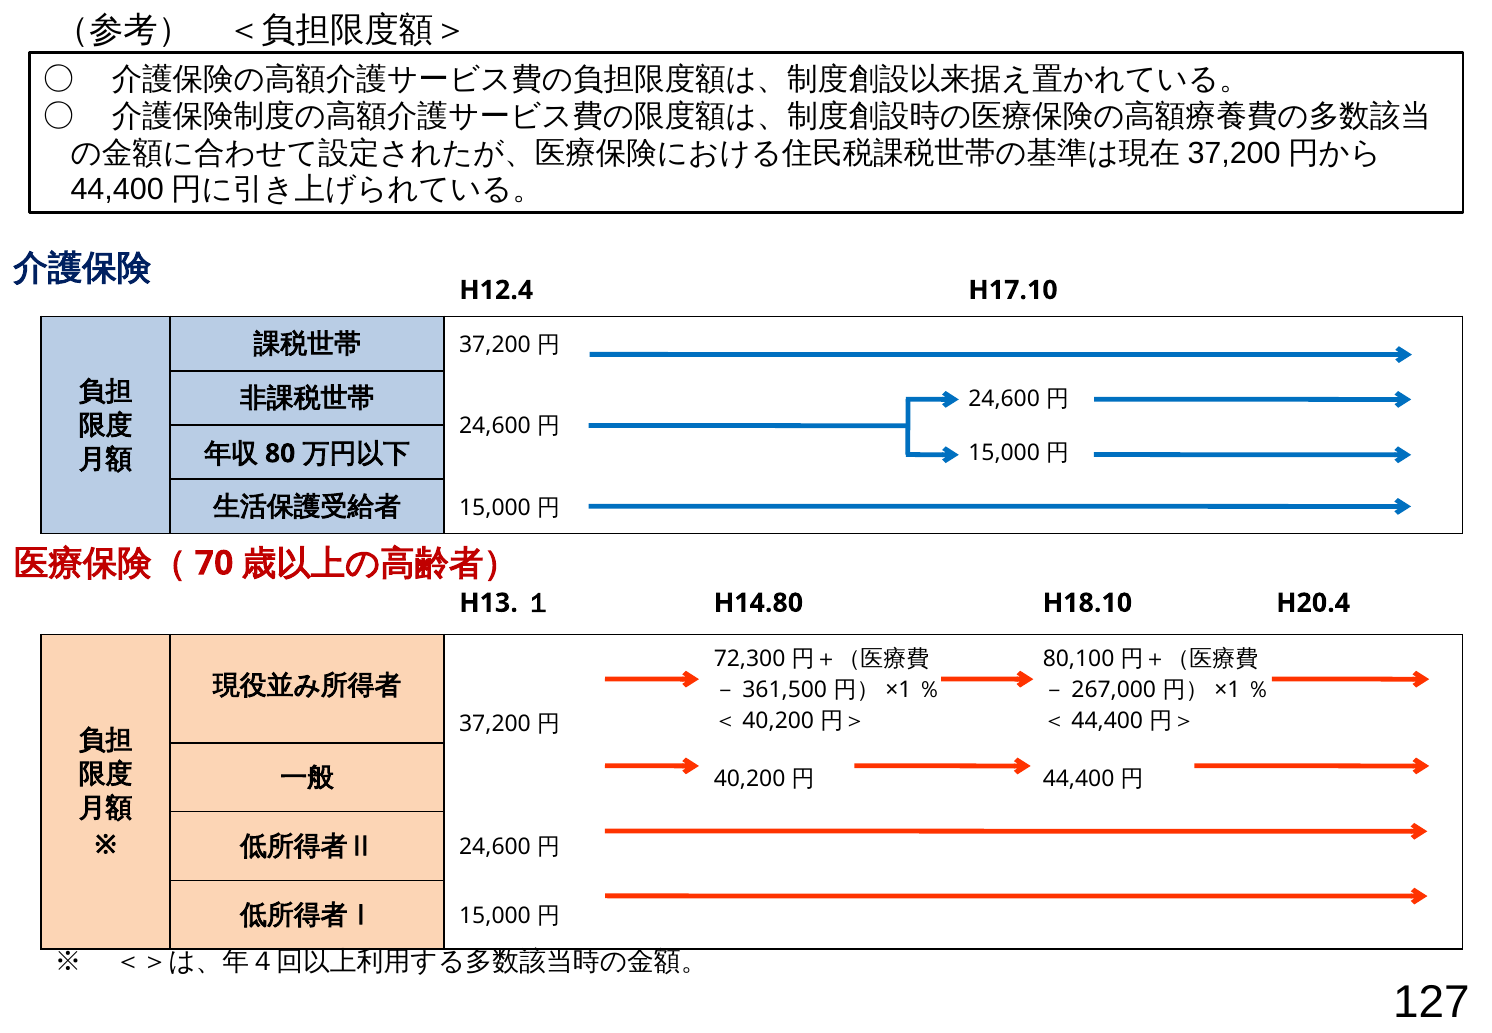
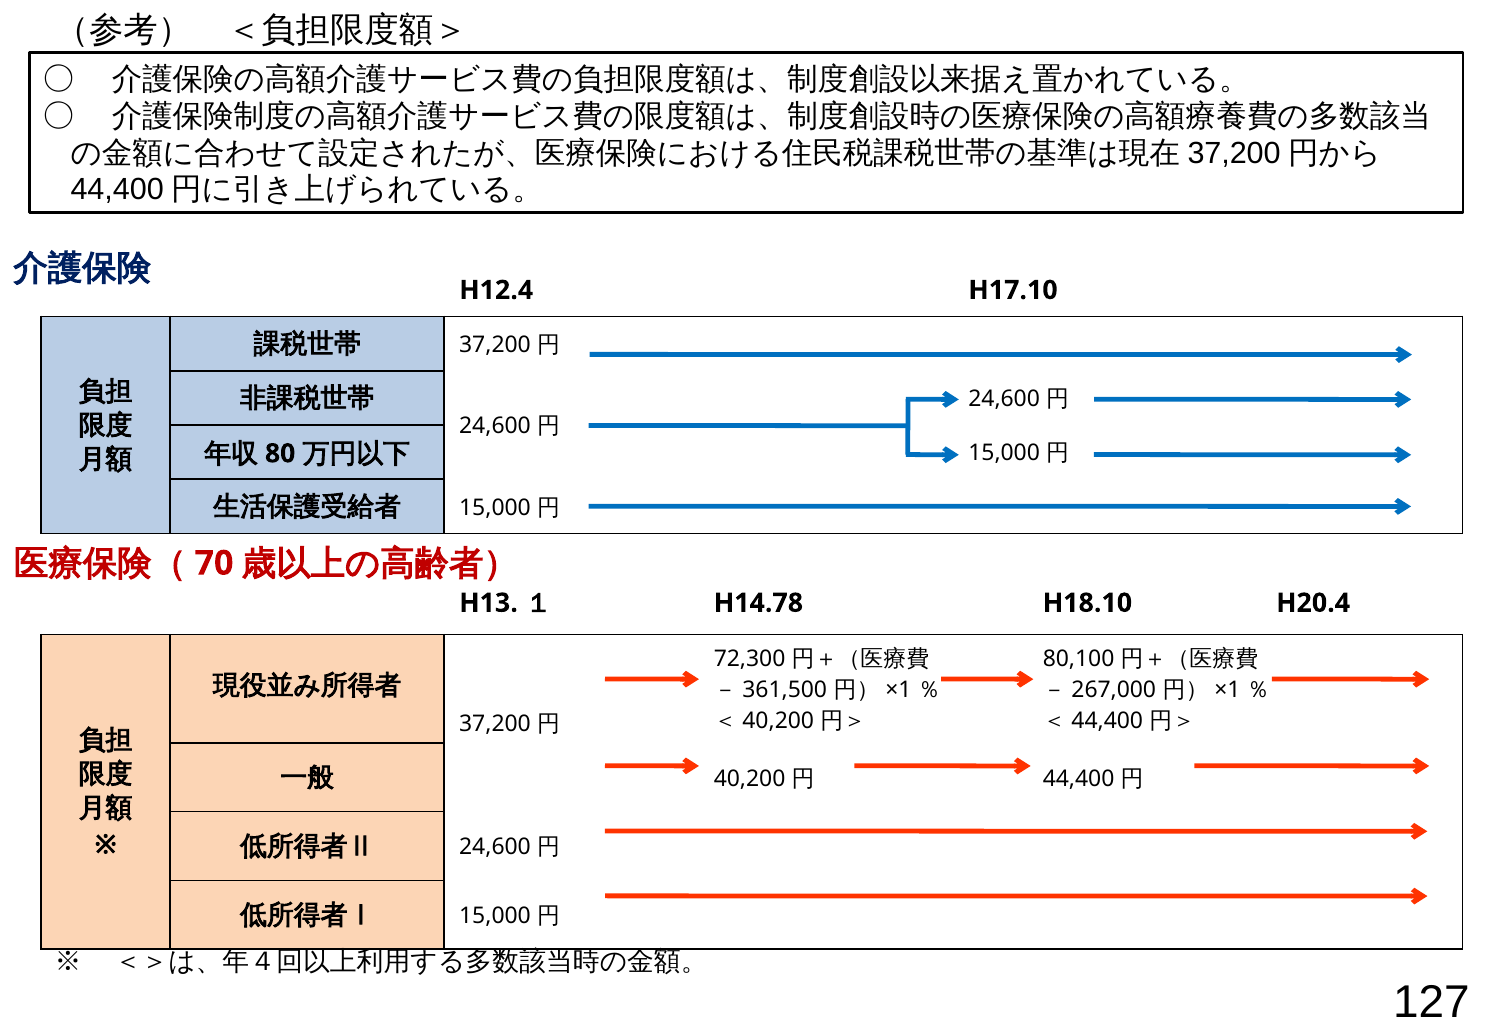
H14.80: H14.80 -> H14.78 (758, 603)
